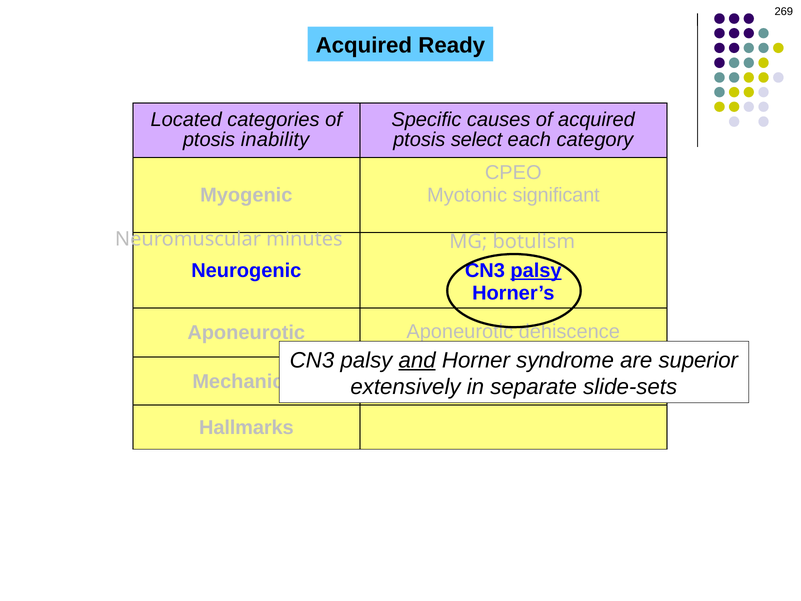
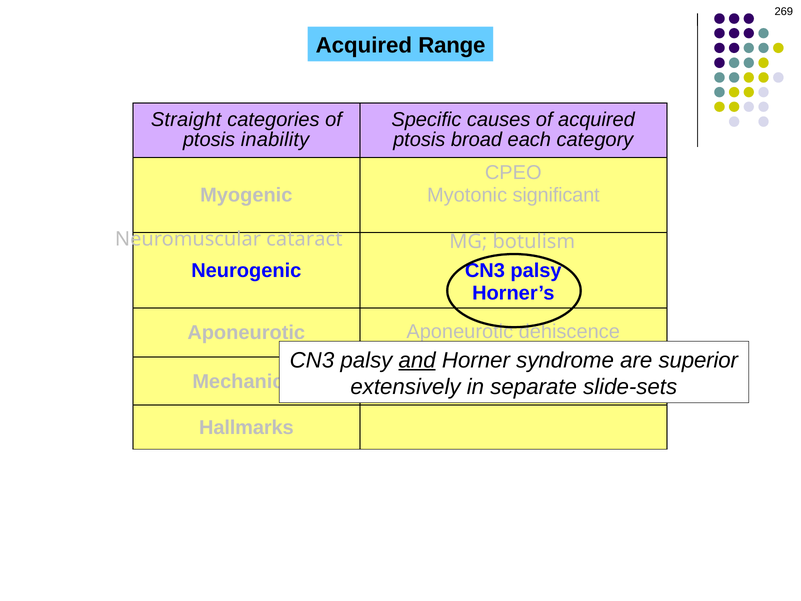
Ready: Ready -> Range (452, 46)
Located: Located -> Straight (186, 120)
select: select -> broad (476, 140)
minutes: minutes -> cataract (304, 239)
palsy underline: present -> none (536, 271)
